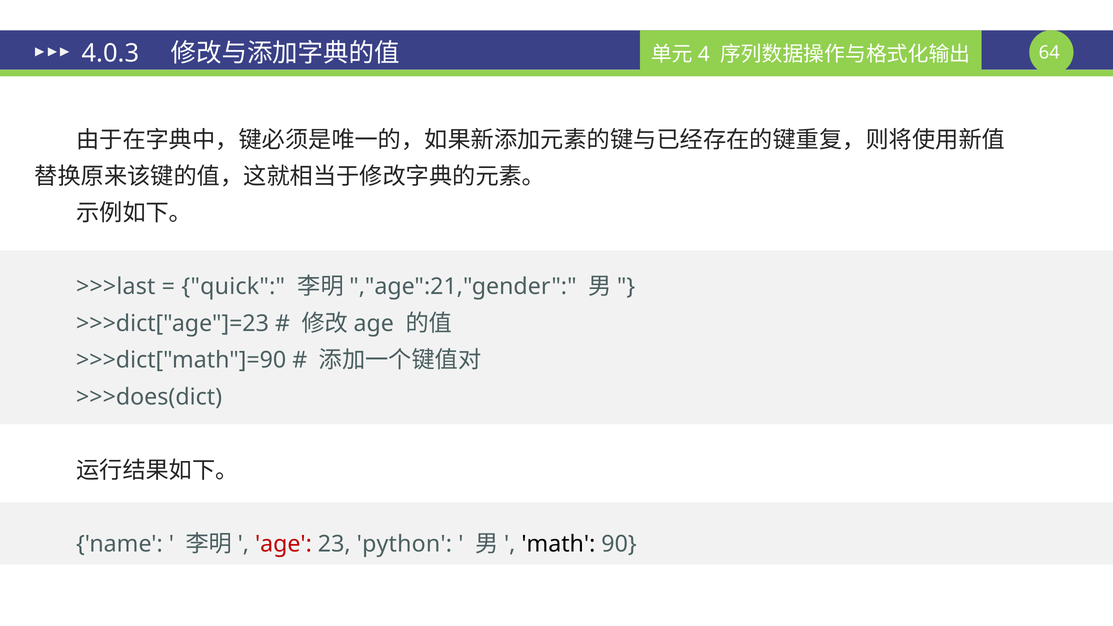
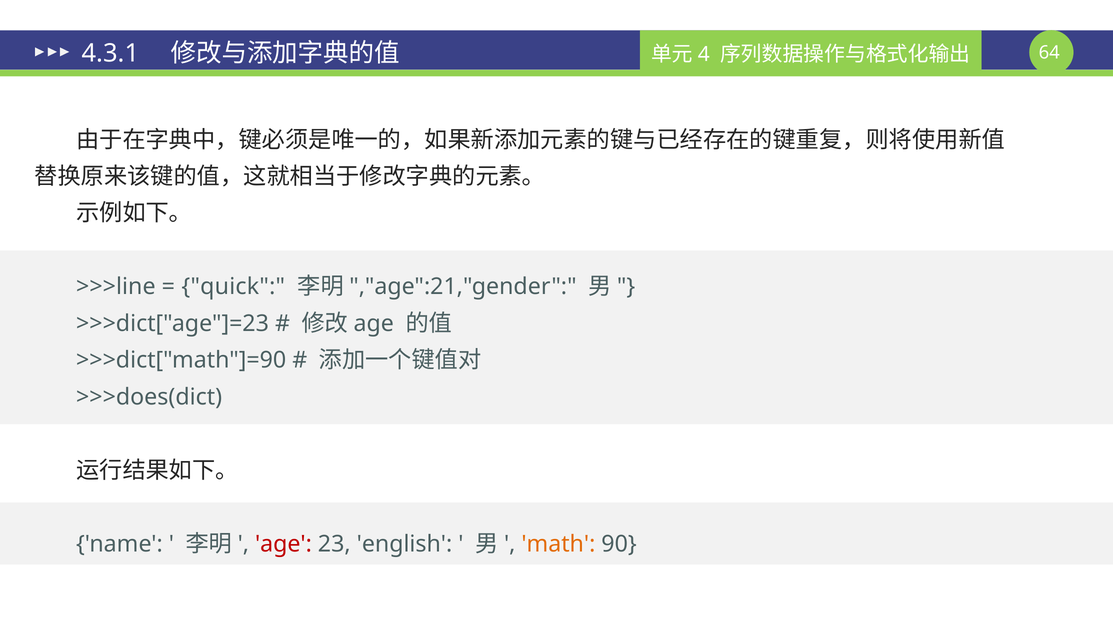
4.0.3: 4.0.3 -> 4.3.1 (110, 53)
>>>last: >>>last -> >>>line (116, 287)
python: python -> english (404, 544)
math colour: black -> orange (558, 544)
